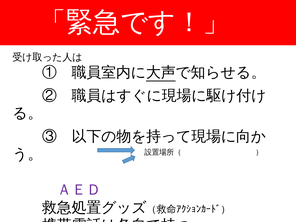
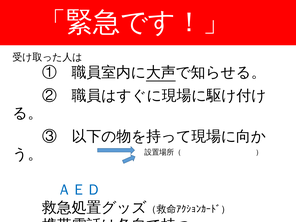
ＡＥＤ colour: purple -> blue (79, 190)
